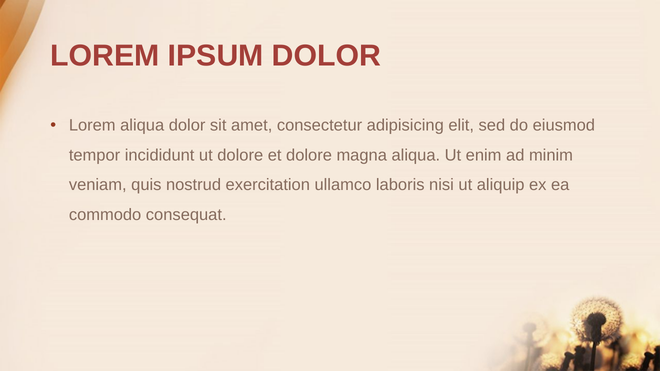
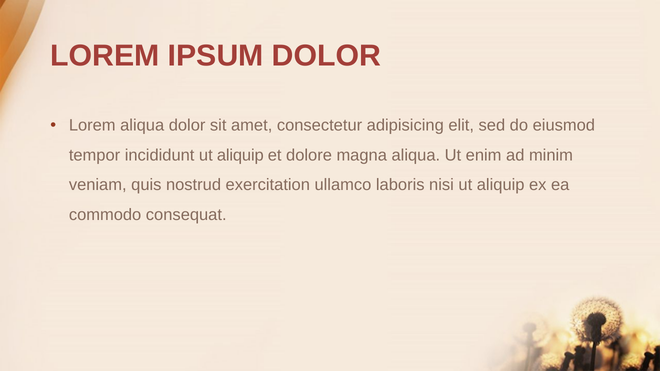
incididunt ut dolore: dolore -> aliquip (240, 155)
